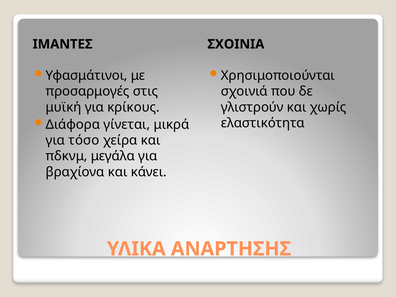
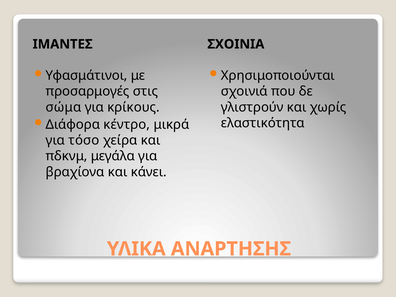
μυϊκή: μυϊκή -> σώμα (63, 107)
γίνεται: γίνεται -> κέντρο (127, 124)
